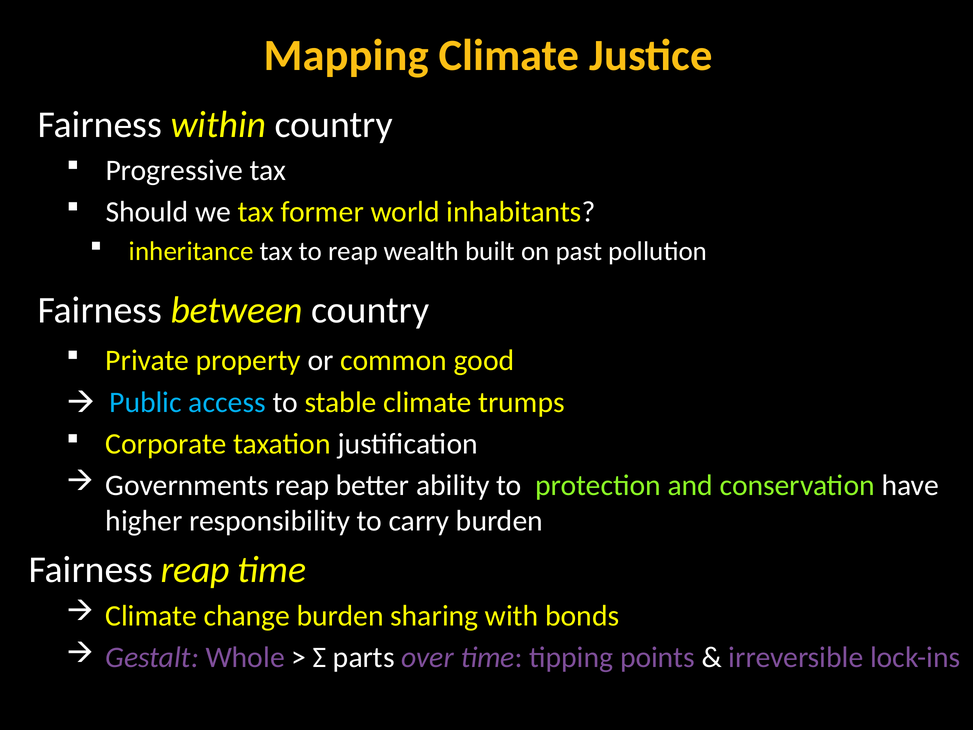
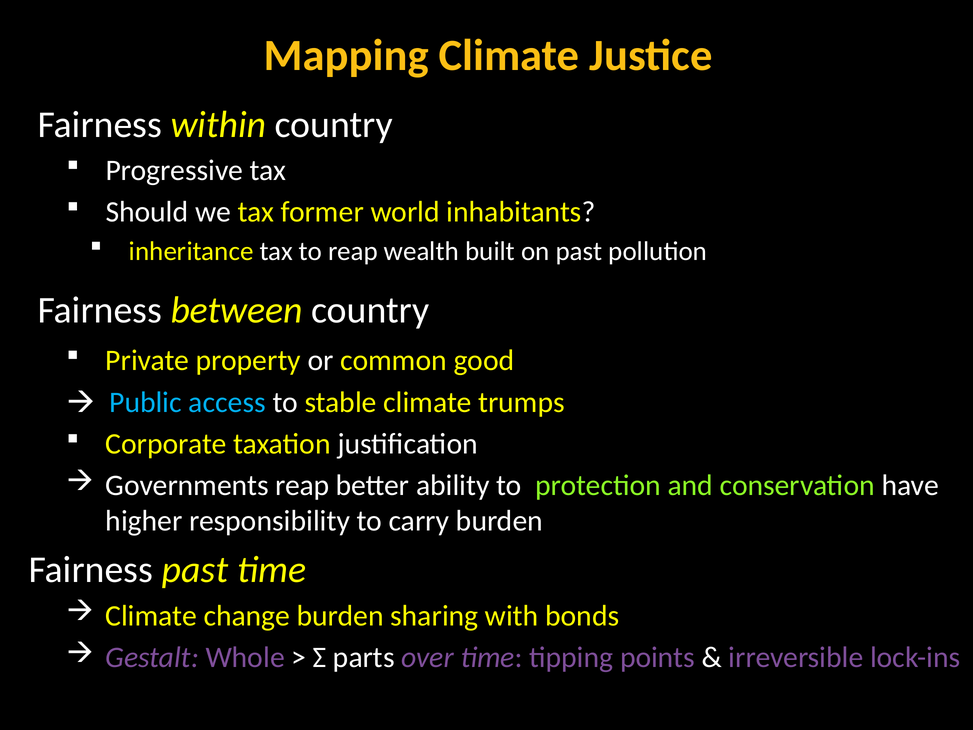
Fairness reap: reap -> past (195, 570)
